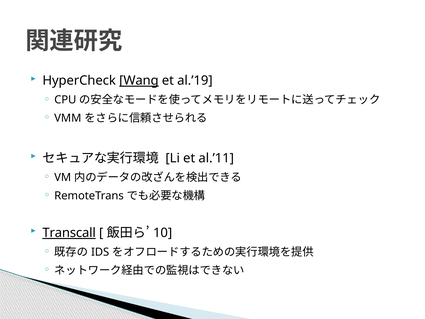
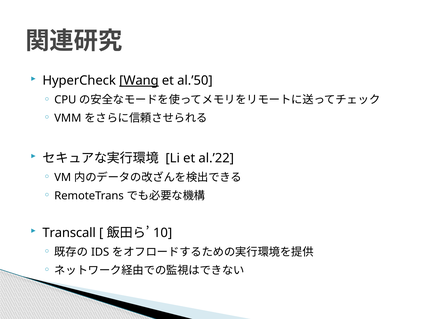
al.’19: al.’19 -> al.’50 (195, 81)
al.’11: al.’11 -> al.’22 (216, 158)
Transcall underline: present -> none (69, 233)
